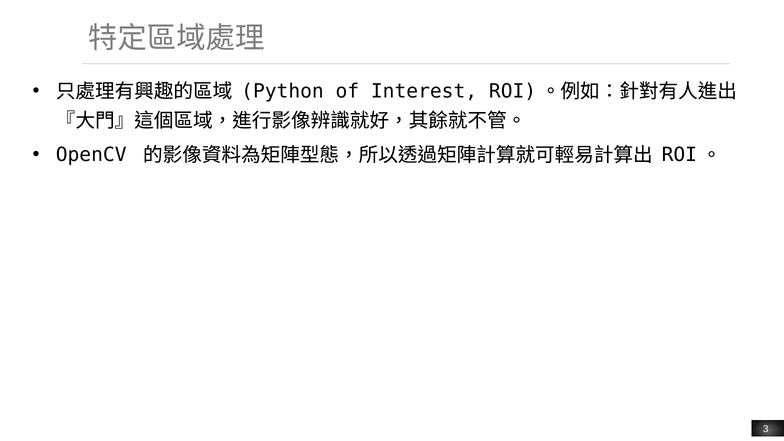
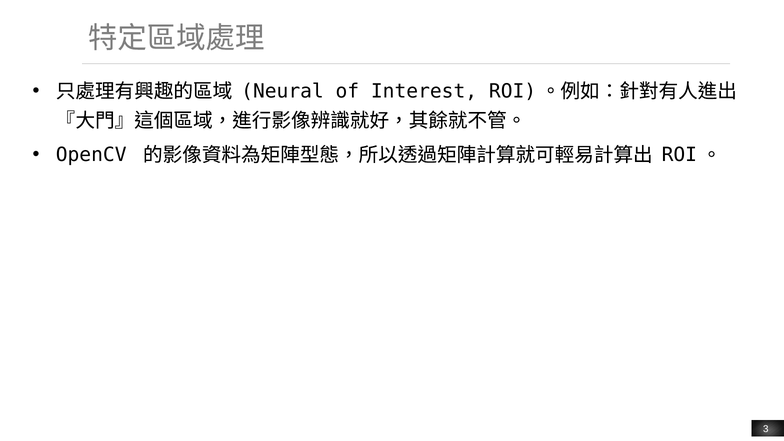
Python: Python -> Neural (282, 91)
